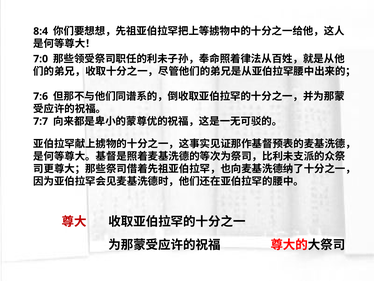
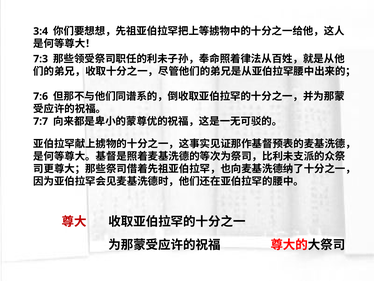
8:4: 8:4 -> 3:4 (41, 31)
7:0: 7:0 -> 7:3 (41, 59)
